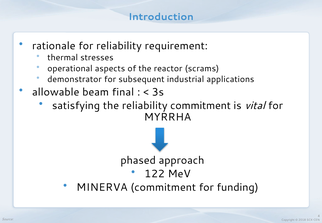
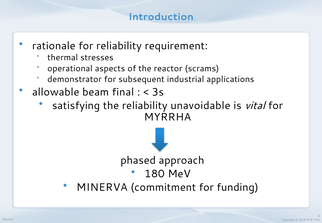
reliability commitment: commitment -> unavoidable (200, 106)
122: 122 -> 180 (155, 174)
